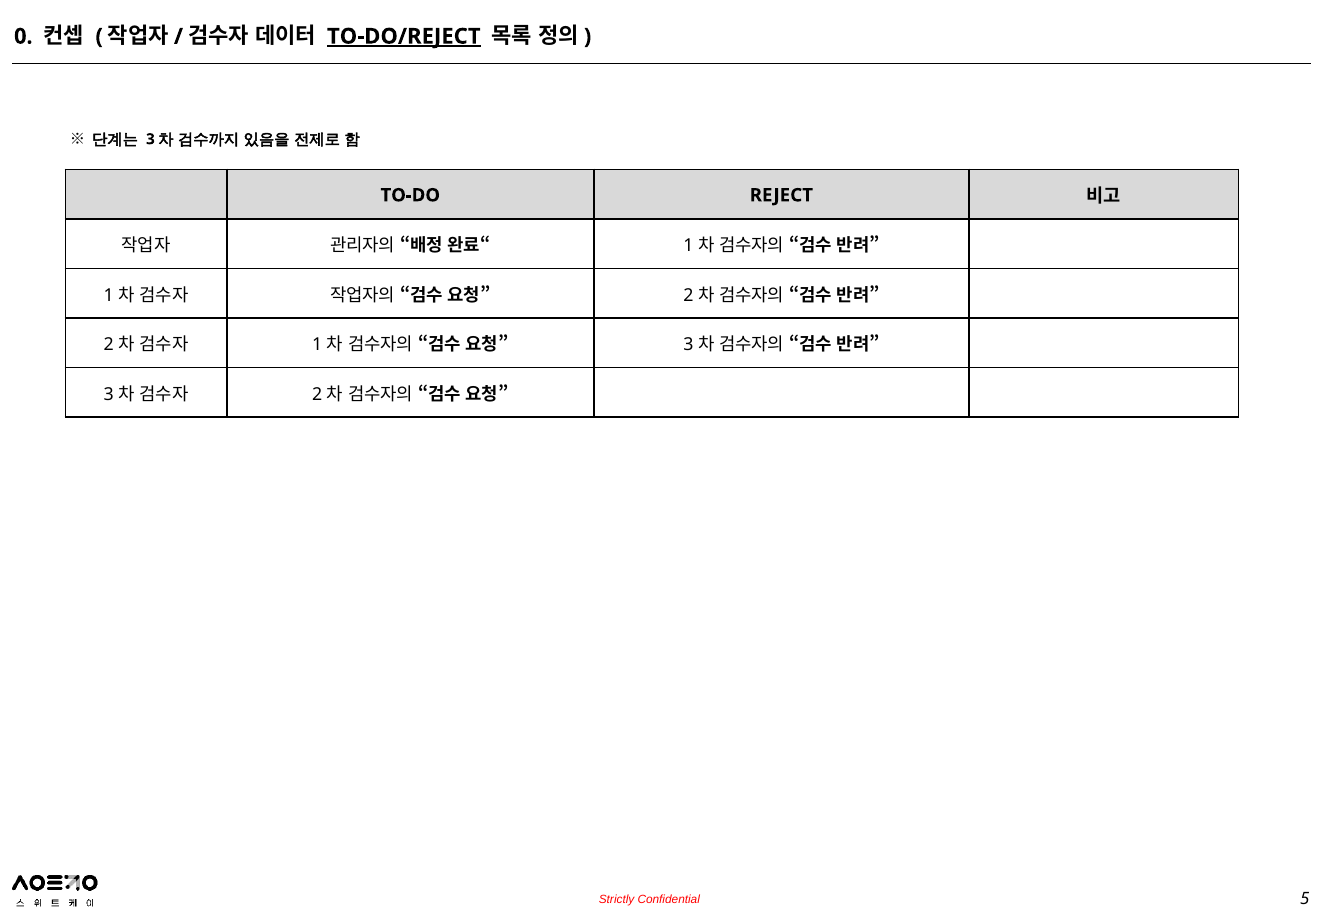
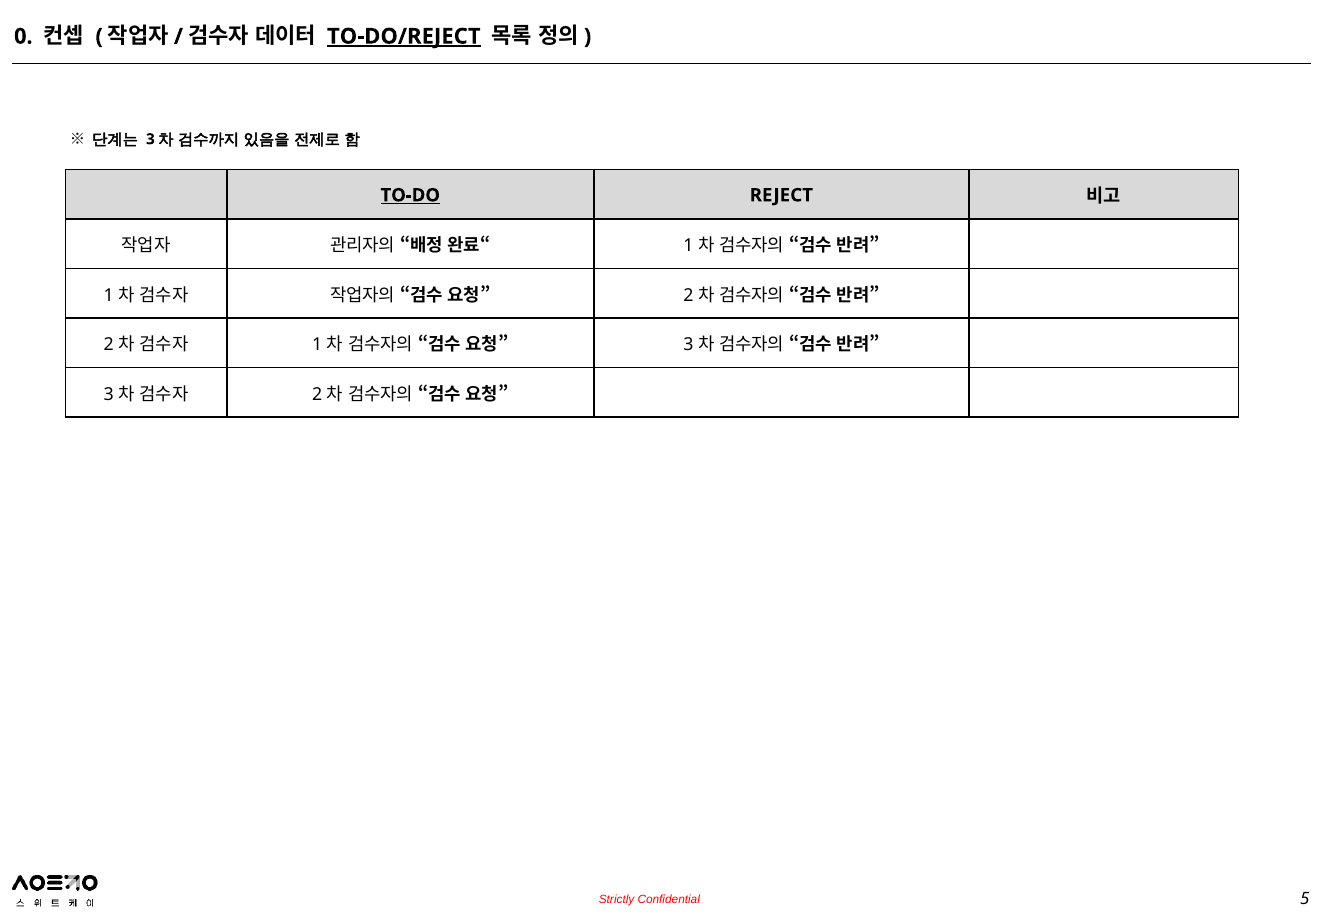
TO-DO underline: none -> present (410, 195)
